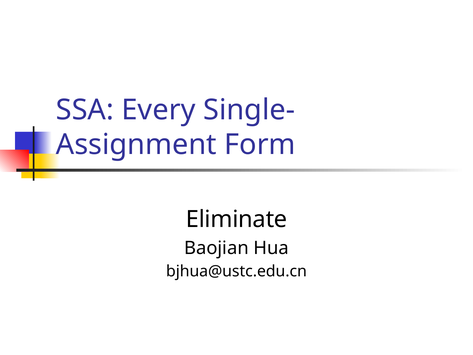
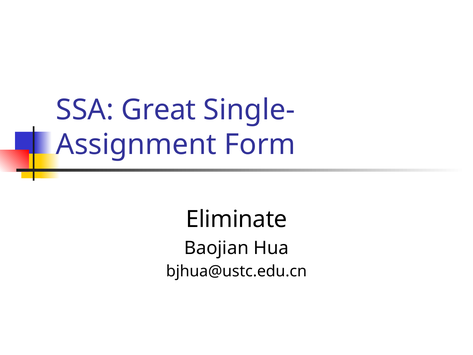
Every: Every -> Great (159, 110)
